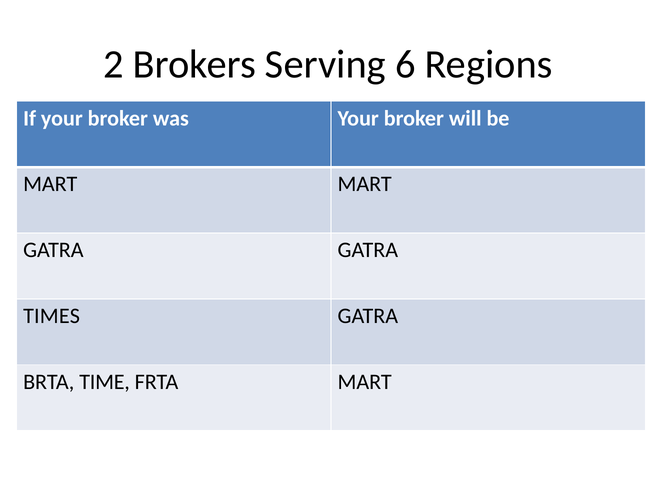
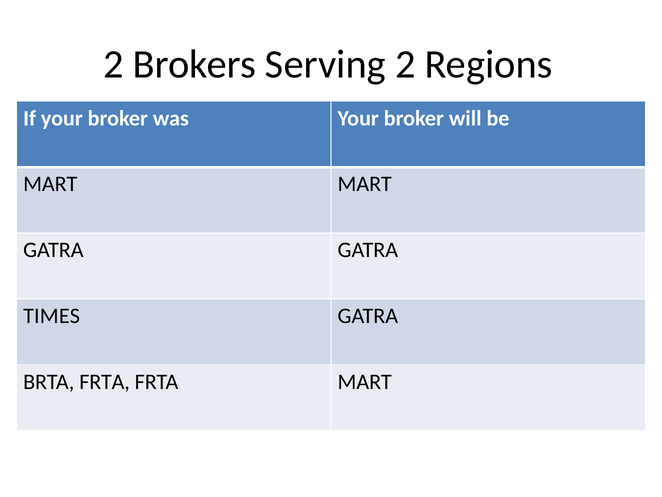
Serving 6: 6 -> 2 (405, 64)
BRTA TIME: TIME -> FRTA (105, 381)
